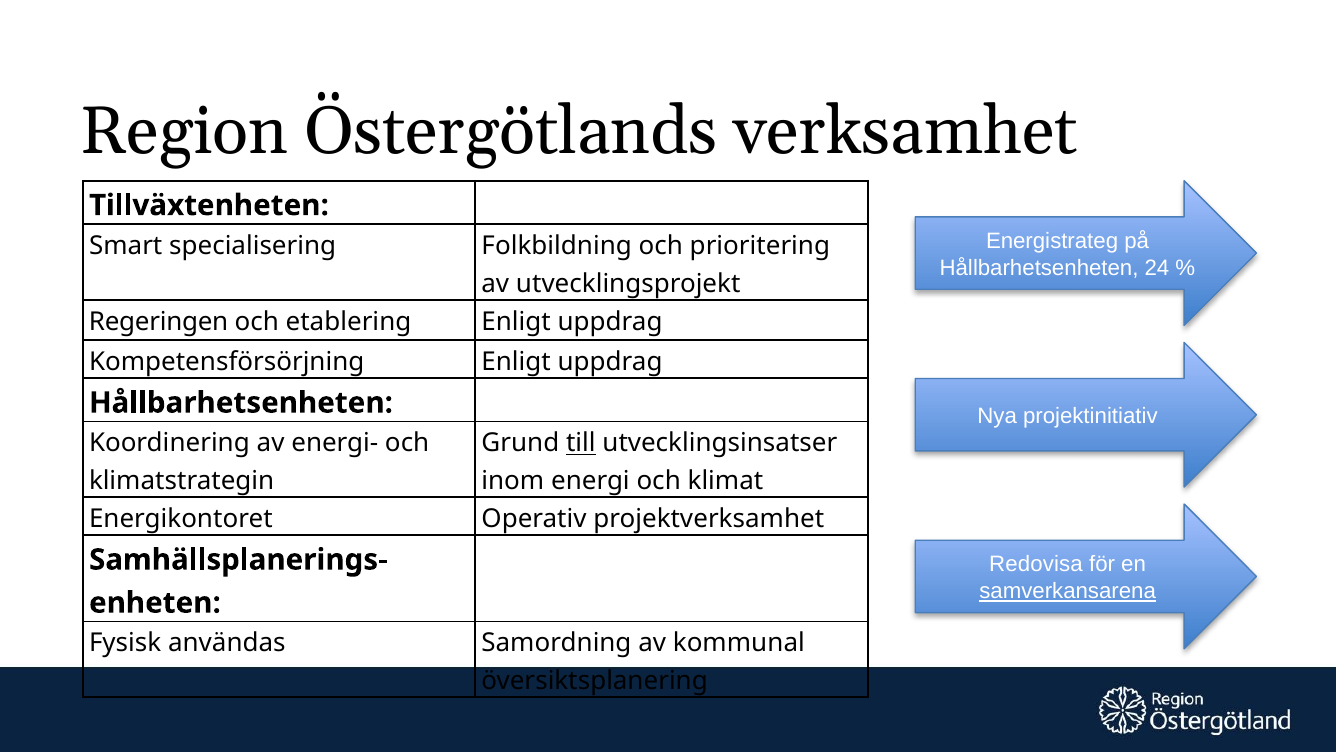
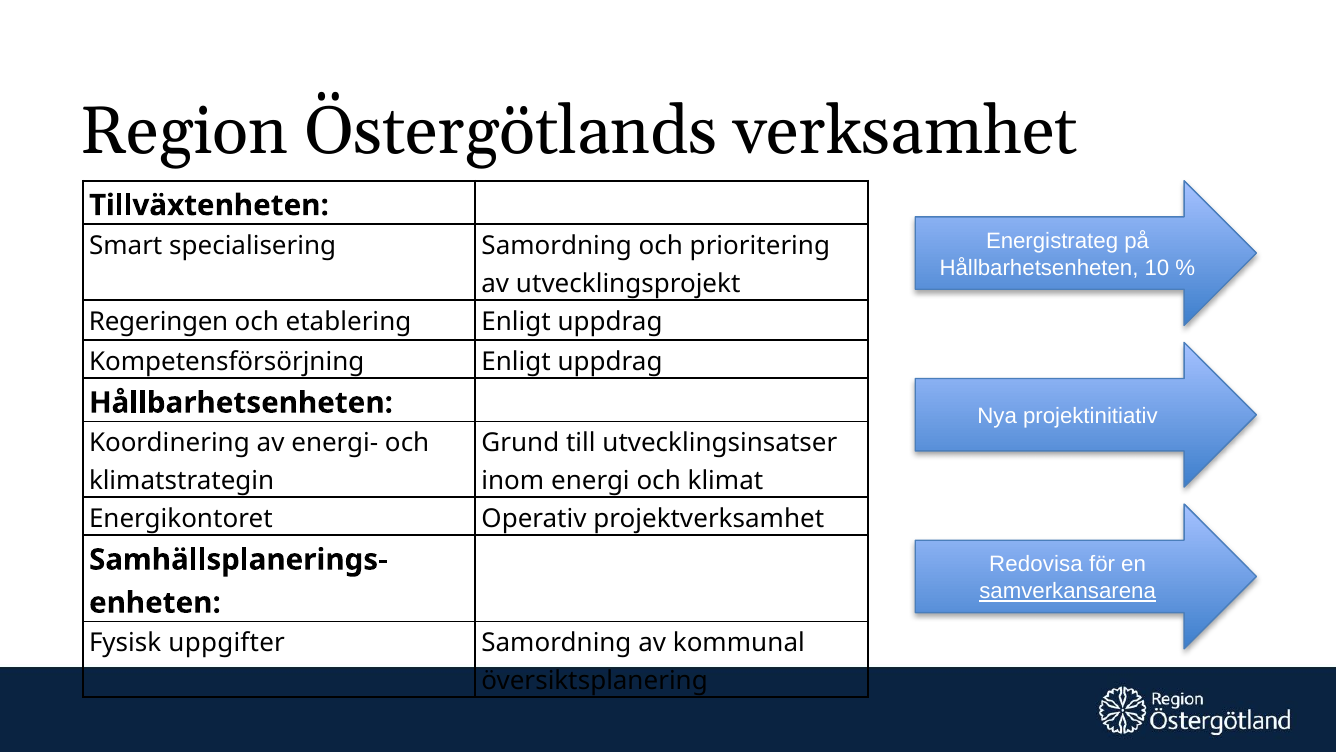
specialisering Folkbildning: Folkbildning -> Samordning (557, 245)
24: 24 -> 10 (1157, 268)
till underline: present -> none (581, 443)
användas: användas -> uppgifter (227, 643)
